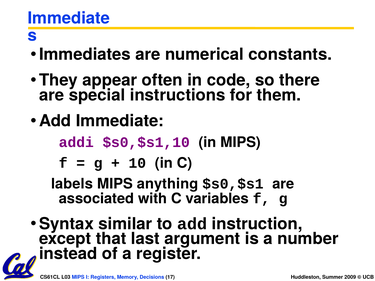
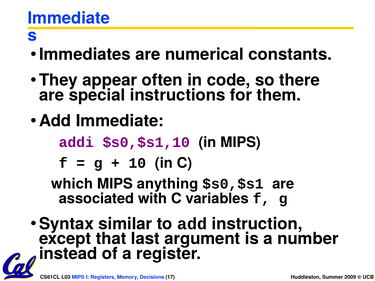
labels: labels -> which (72, 184)
